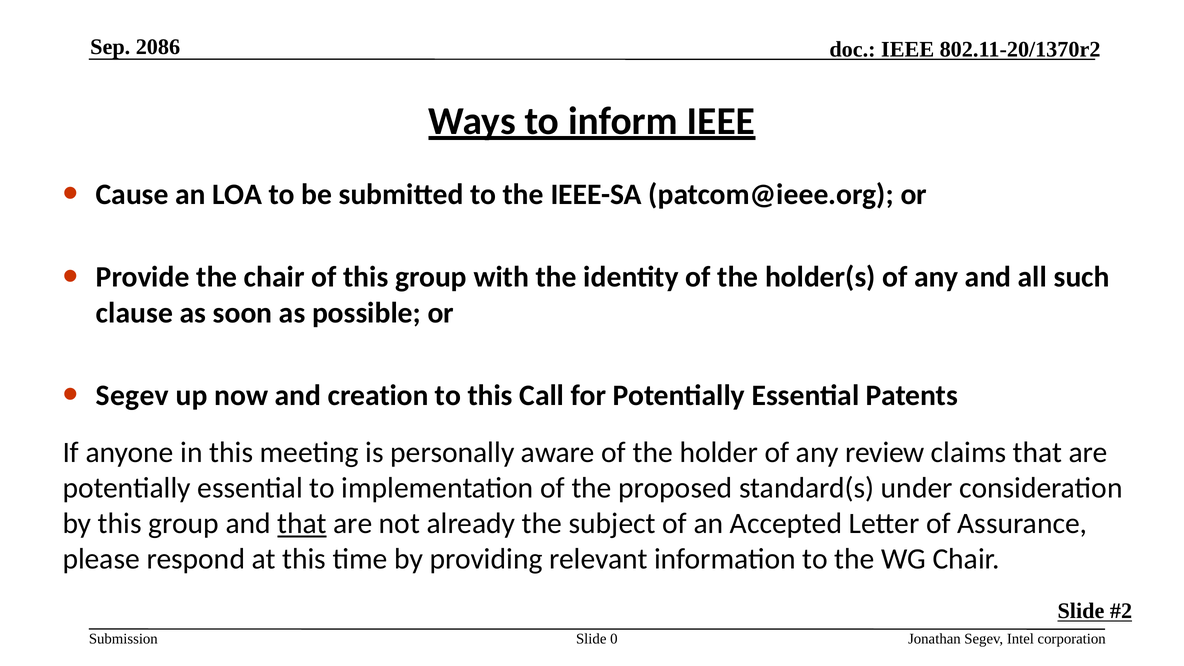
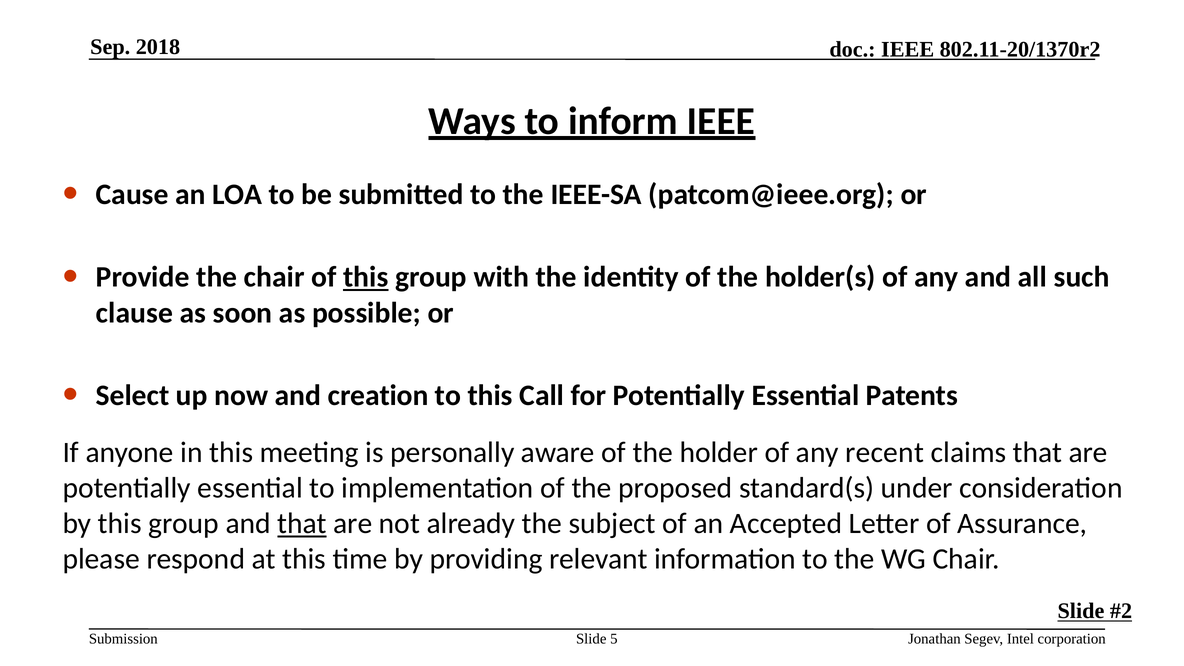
2086: 2086 -> 2018 (158, 47)
this underline: none -> present (366, 277)
Segev: Segev -> Select (133, 396)
review: review -> recent (885, 453)
0: 0 -> 5 (614, 639)
